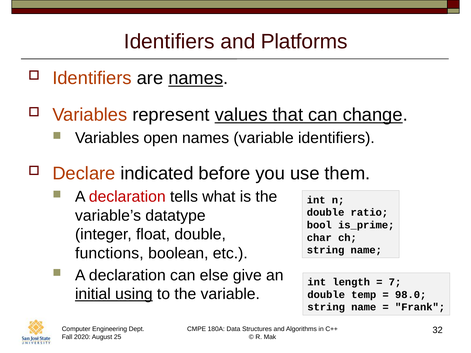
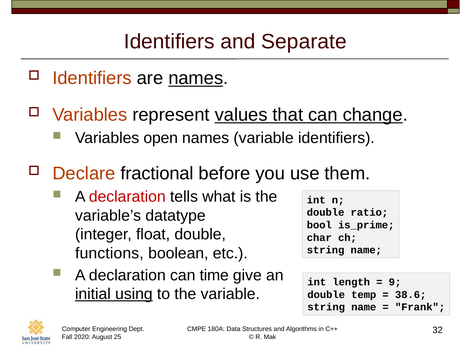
Platforms: Platforms -> Separate (304, 41)
indicated: indicated -> fractional (157, 174)
else: else -> time (214, 275)
7: 7 -> 9 (395, 282)
98.0: 98.0 -> 38.6 (411, 295)
